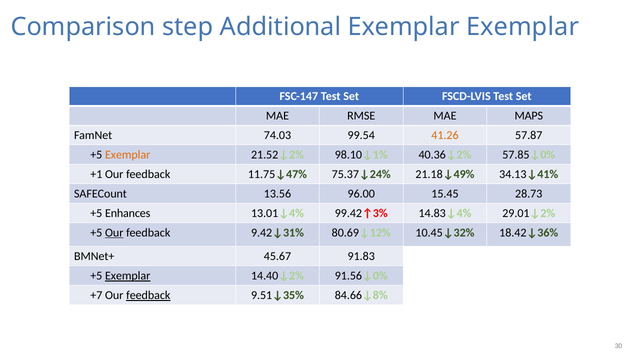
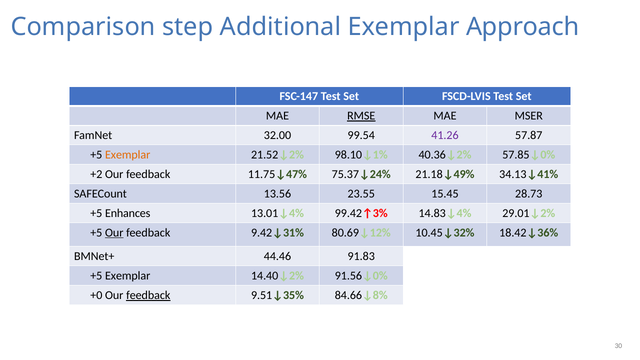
Exemplar Exemplar: Exemplar -> Approach (523, 27)
RMSE underline: none -> present (361, 116)
MAPS: MAPS -> MSER (529, 116)
74.03: 74.03 -> 32.00 (277, 135)
41.26 colour: orange -> purple (445, 135)
+1: +1 -> +2 (96, 174)
96.00: 96.00 -> 23.55 (361, 194)
45.67: 45.67 -> 44.46 (277, 256)
Exemplar underline: present -> none (128, 276)
+7: +7 -> +0 (96, 295)
